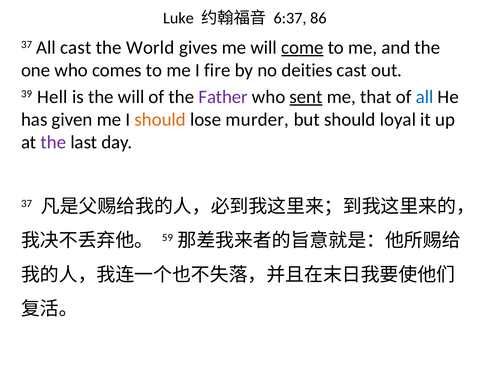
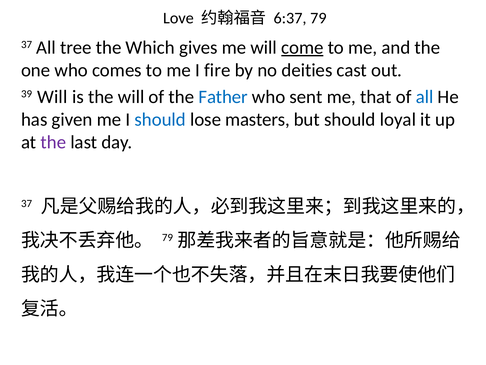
Luke: Luke -> Love (178, 18)
6:37 86: 86 -> 79 (318, 18)
All cast: cast -> tree (76, 47)
World: World -> Which (150, 47)
39 Hell: Hell -> Will (52, 97)
Father colour: purple -> blue (223, 97)
sent underline: present -> none (306, 97)
should colour: orange -> blue (160, 119)
murder: murder -> masters (258, 119)
59: 59 -> 79 (167, 237)
